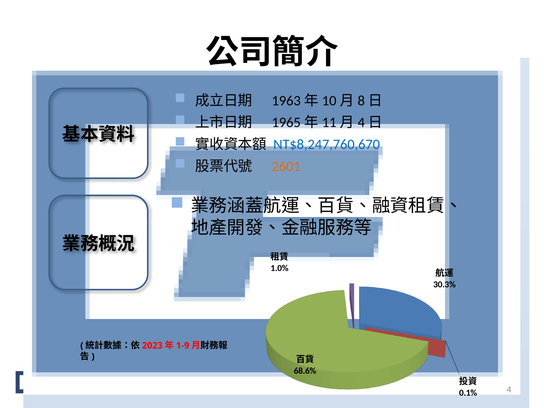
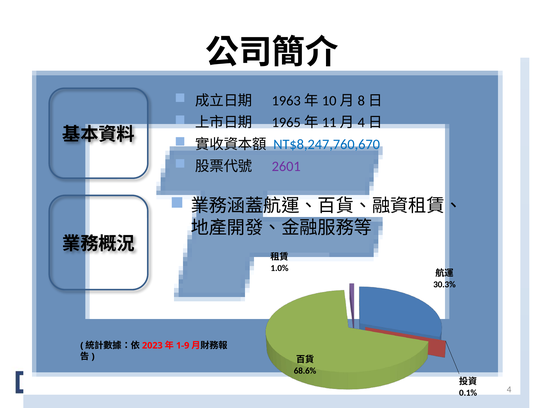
2601 colour: orange -> purple (286, 166)
